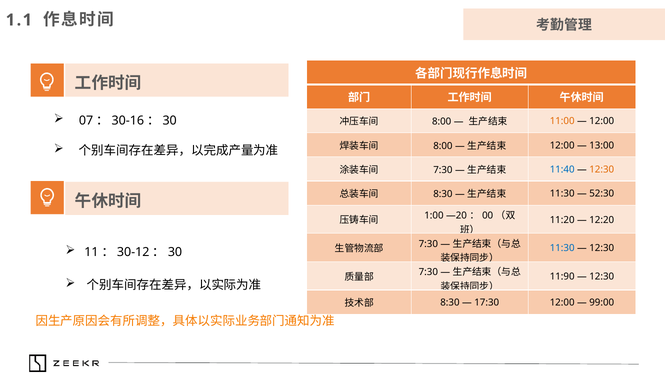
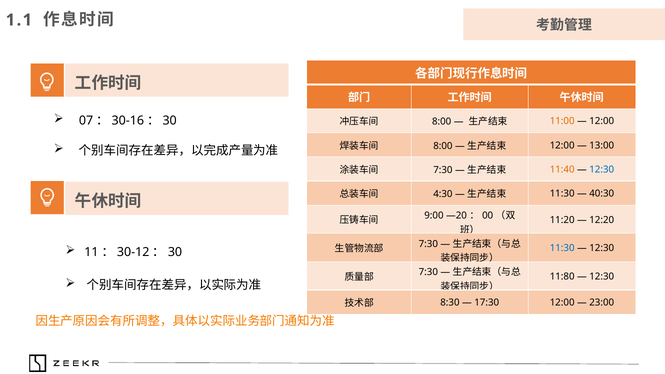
11:40 colour: blue -> orange (562, 170)
12:30 colour: orange -> blue (602, 170)
8:30: 8:30 -> 4:30 (443, 194)
52:30: 52:30 -> 40:30 (602, 194)
1:00: 1:00 -> 9:00 (434, 216)
11:90: 11:90 -> 11:80 (562, 276)
99:00: 99:00 -> 23:00 (602, 303)
